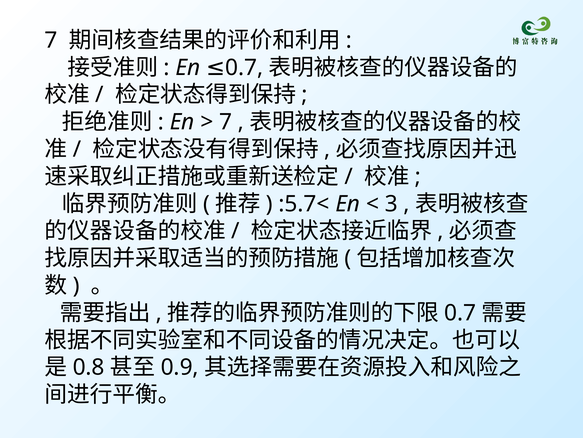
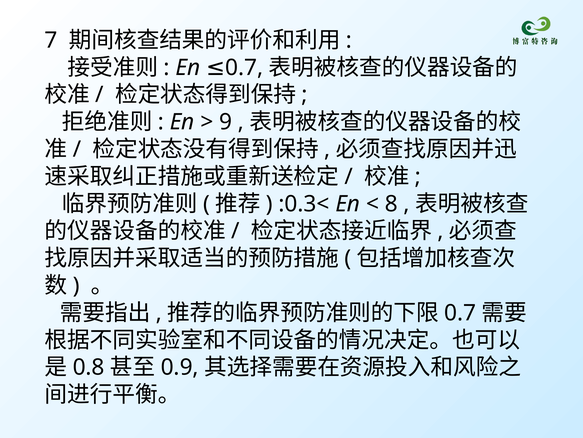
7: 7 -> 9 (226, 122)
:5.7<: :5.7< -> :0.3< (304, 203)
3: 3 -> 8 (391, 203)
